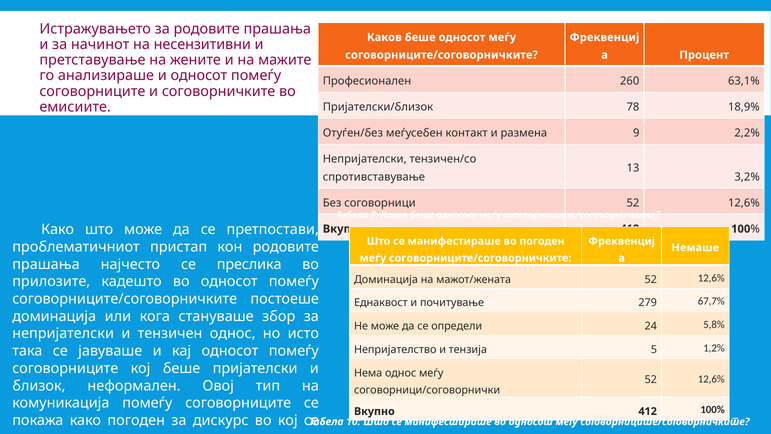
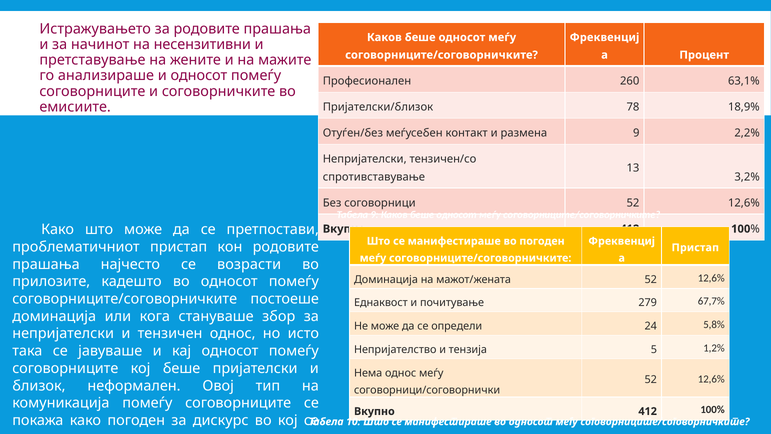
Немаше: Немаше -> Пристап (695, 247)
преслика: преслика -> возрасти (249, 264)
